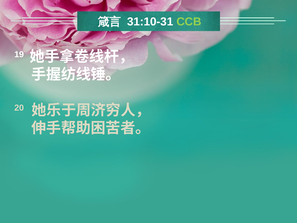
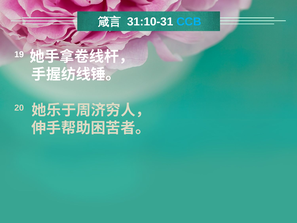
CCB colour: light green -> light blue (189, 22)
